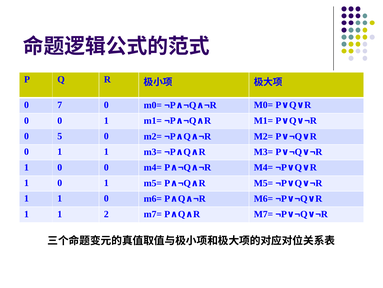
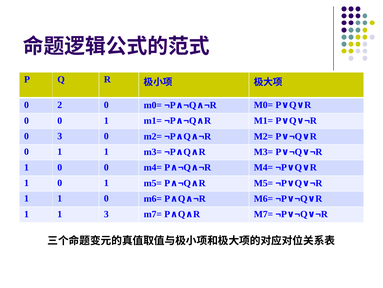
7: 7 -> 2 (60, 105)
0 5: 5 -> 3 (60, 136)
1 2: 2 -> 3 (106, 214)
